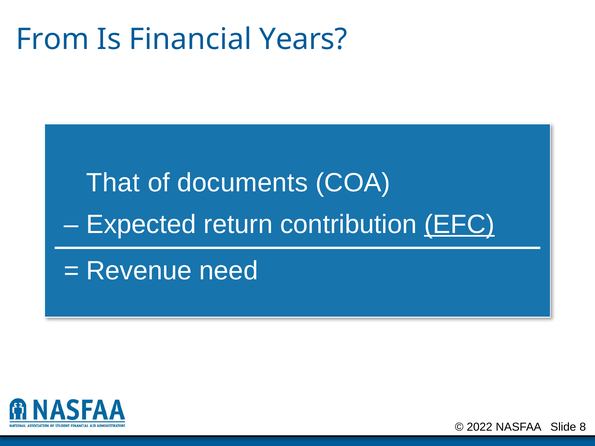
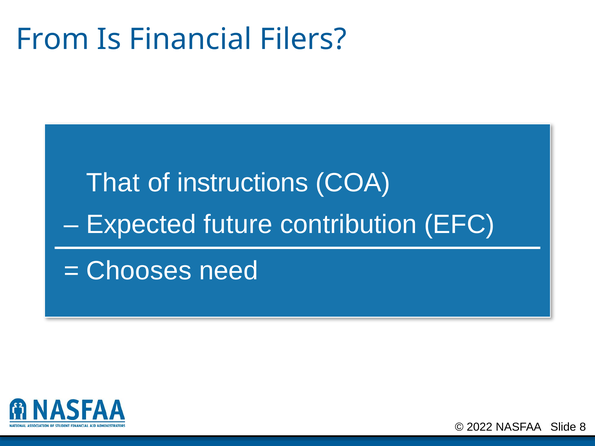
Years: Years -> Filers (303, 39)
documents: documents -> instructions (243, 183)
return: return -> future (238, 225)
EFC underline: present -> none (459, 225)
Revenue: Revenue -> Chooses (139, 271)
